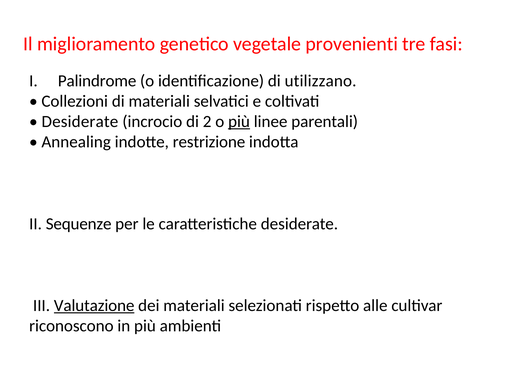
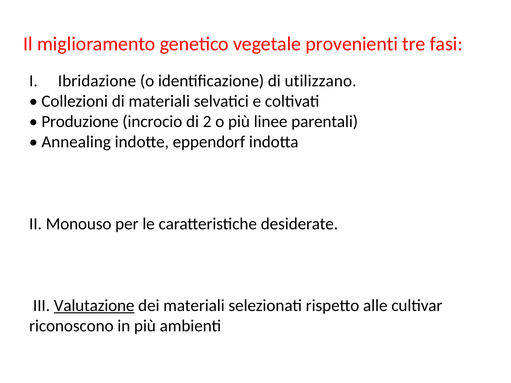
Palindrome: Palindrome -> Ibridazione (97, 81)
Desiderate: Desiderate -> Produzione (80, 122)
più underline: present -> none (239, 122)
restrizione: restrizione -> eppendorf (209, 142)
Sequenze: Sequenze -> Monouso (79, 224)
